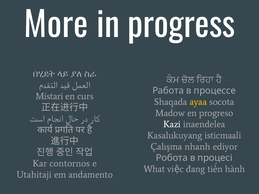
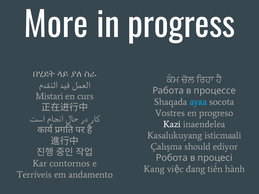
ayaa colour: yellow -> light blue (198, 102)
Madow: Madow -> Vostres (170, 113)
nhanh: nhanh -> should (198, 147)
What: What -> Kang (154, 169)
Utahitaji: Utahitaji -> Terríveis (34, 175)
